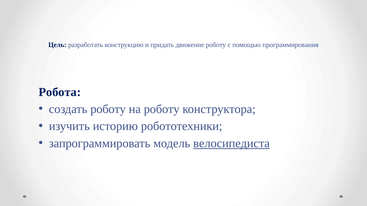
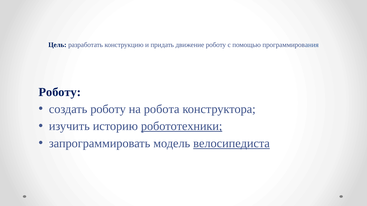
Робота: Робота -> Роботу (60, 92)
на роботу: роботу -> робота (162, 109)
робототехники underline: none -> present (182, 126)
